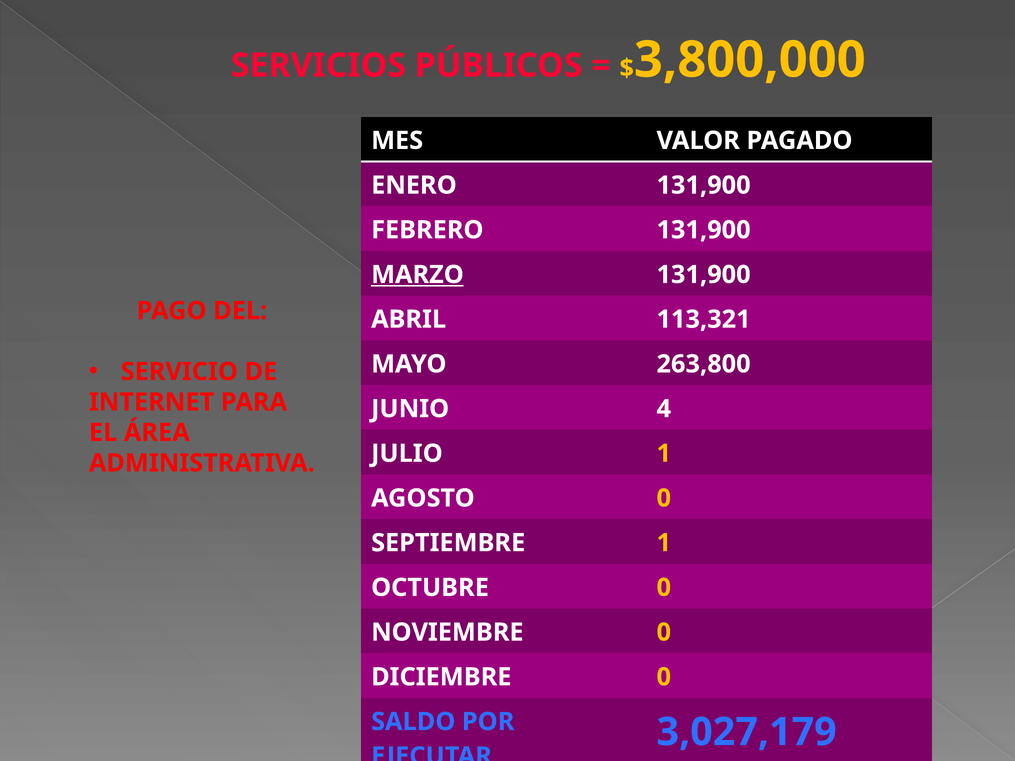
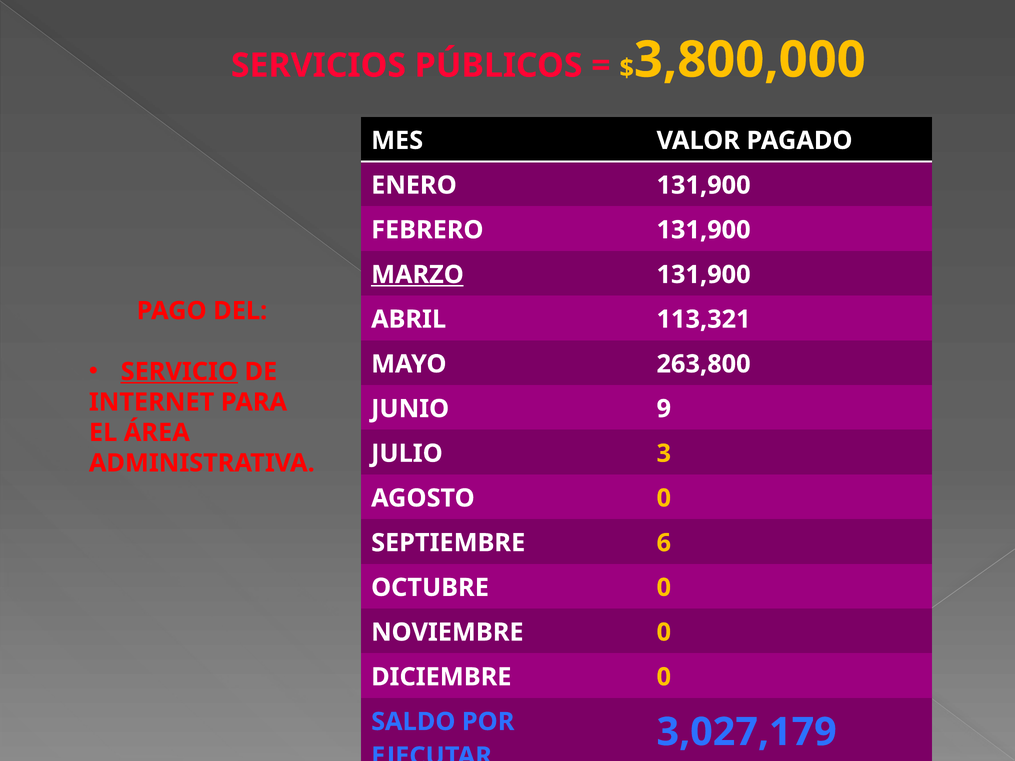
SERVICIO underline: none -> present (179, 372)
4: 4 -> 9 (664, 409)
JULIO 1: 1 -> 3 (664, 454)
SEPTIEMBRE 1: 1 -> 6 (664, 543)
